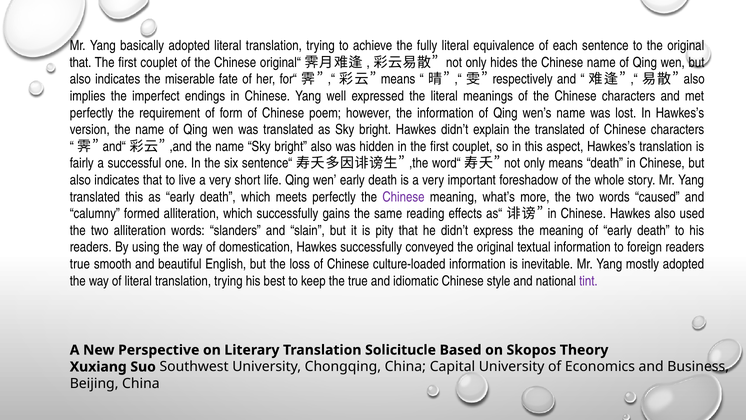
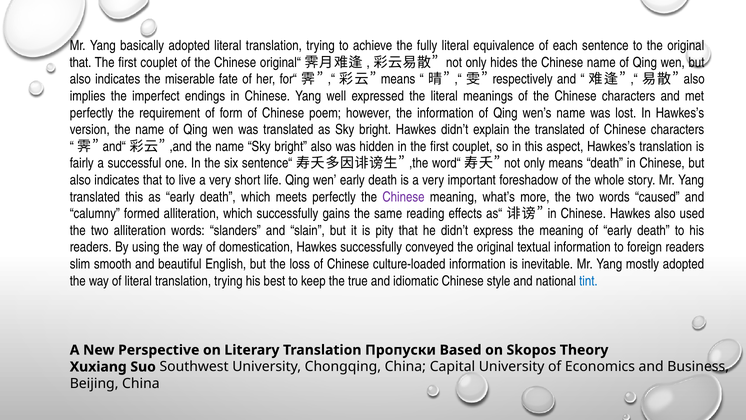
true: true -> slim (80, 264)
tint colour: purple -> blue (588, 281)
Solicitucle: Solicitucle -> Пропуски (401, 350)
